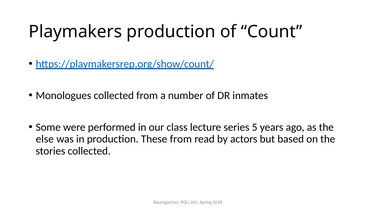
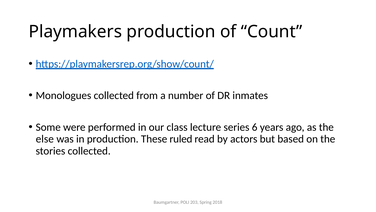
5: 5 -> 6 (255, 127)
These from: from -> ruled (181, 139)
